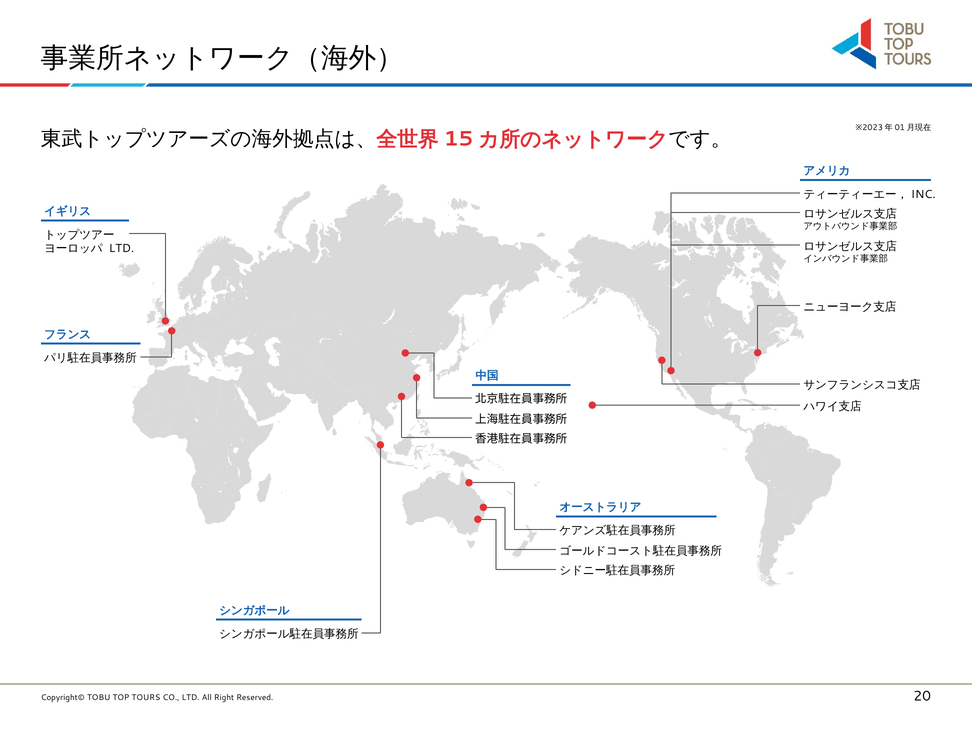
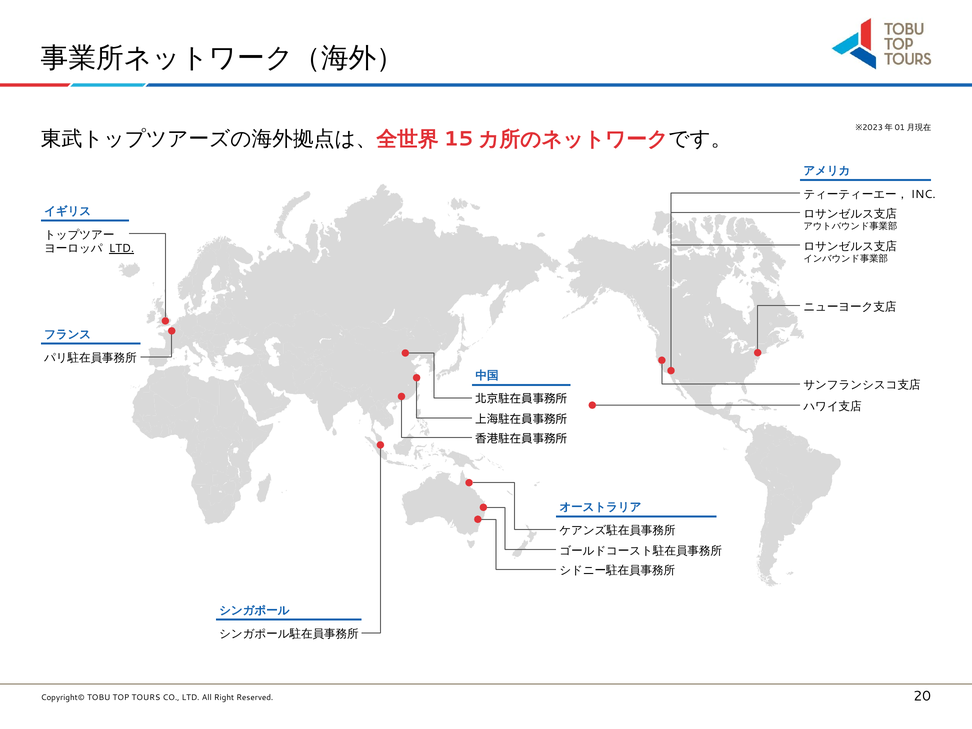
LTD underline: none -> present (121, 249)
